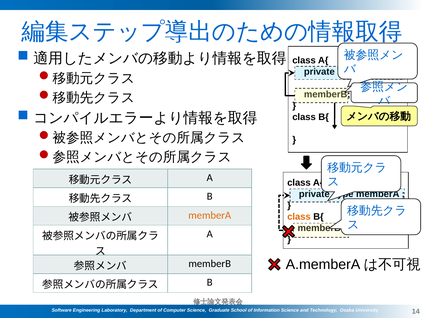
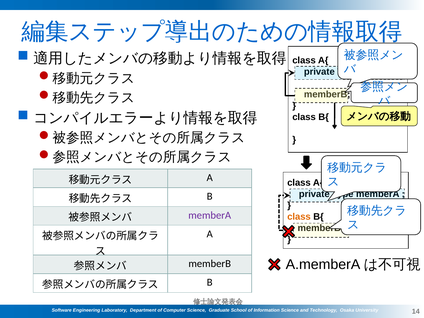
memberA colour: orange -> purple (210, 215)
